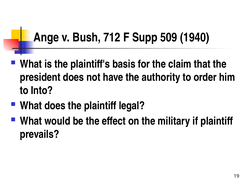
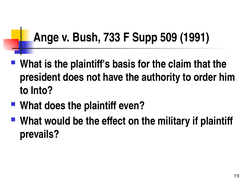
712: 712 -> 733 (112, 37)
1940: 1940 -> 1991 (195, 37)
legal: legal -> even (132, 106)
